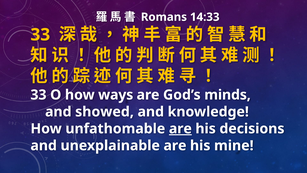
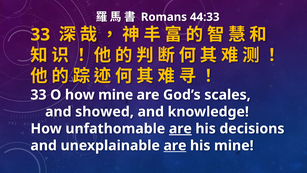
14:33: 14:33 -> 44:33 (205, 17)
how ways: ways -> mine (116, 95)
minds: minds -> scales (227, 95)
are underline: none -> present (175, 145)
